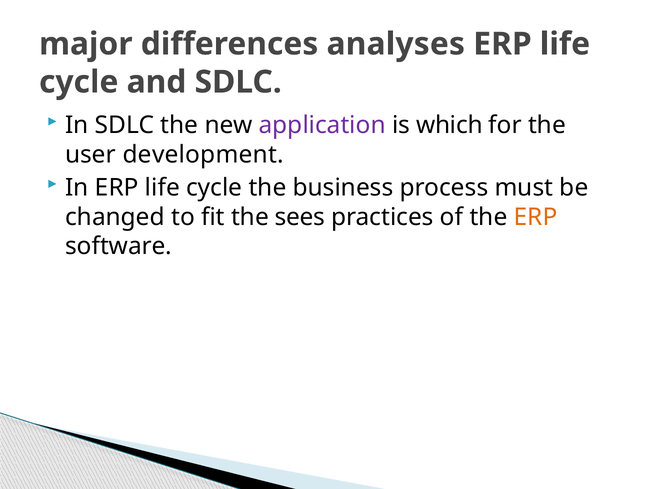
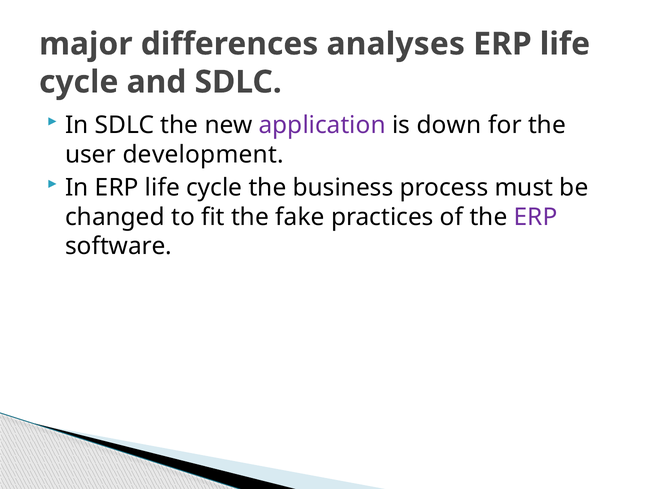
which: which -> down (449, 125)
sees: sees -> fake (300, 217)
ERP colour: orange -> purple (536, 217)
